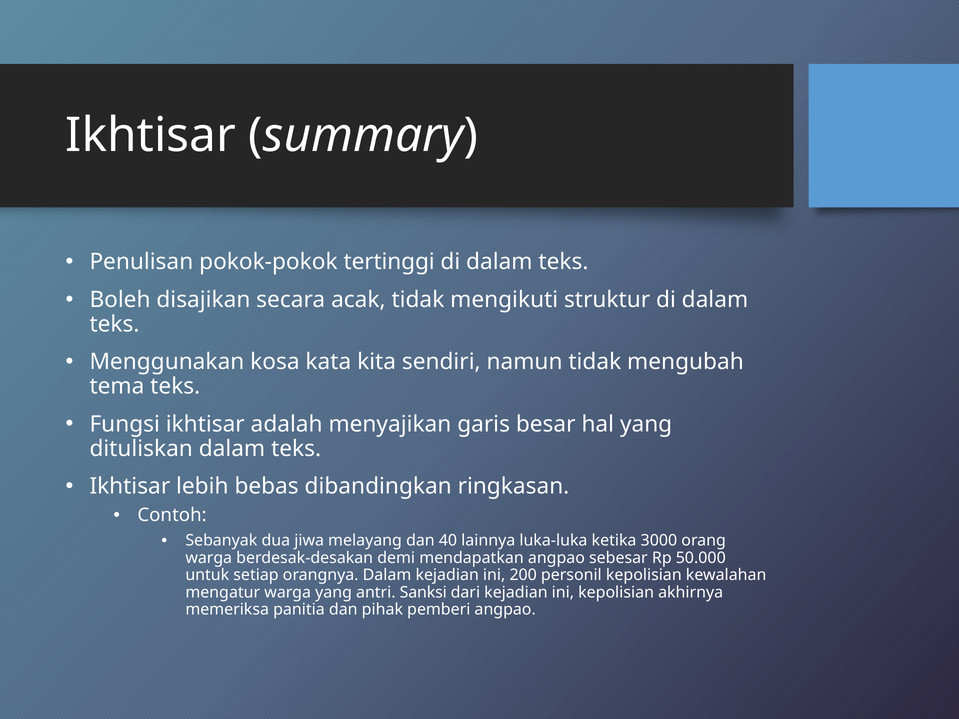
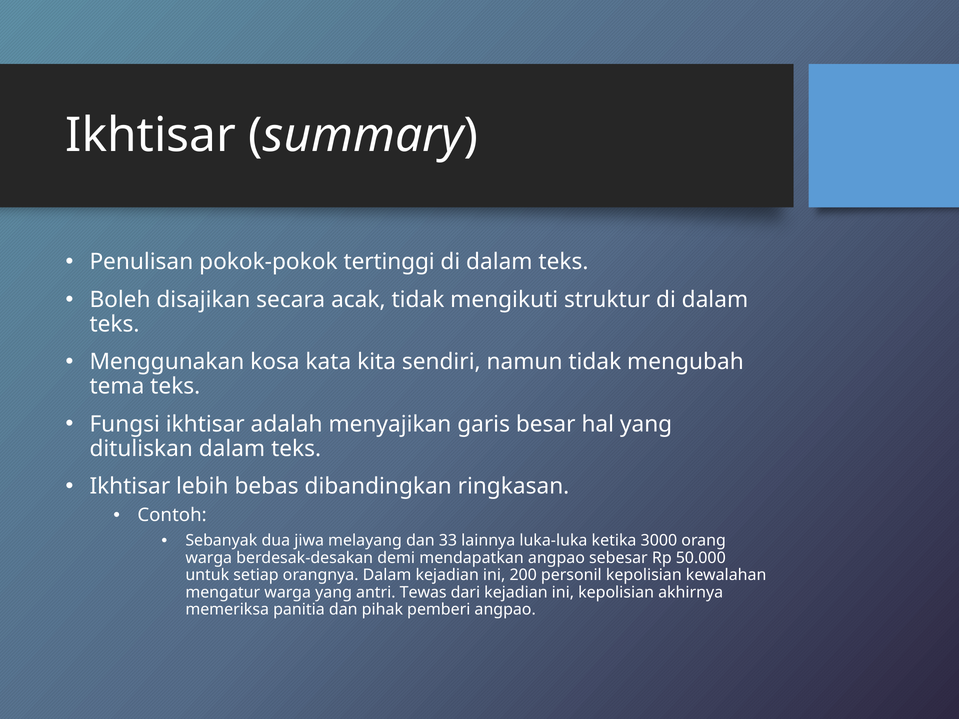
40: 40 -> 33 (448, 541)
Sanksi: Sanksi -> Tewas (423, 593)
